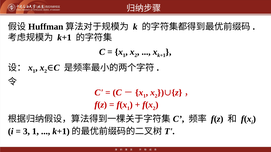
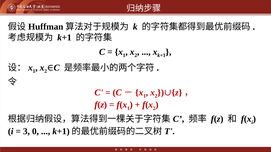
3 1: 1 -> 0 (35, 132)
